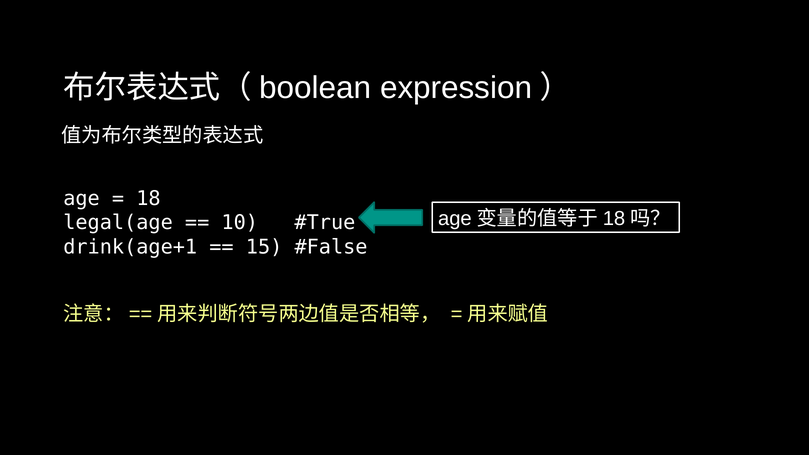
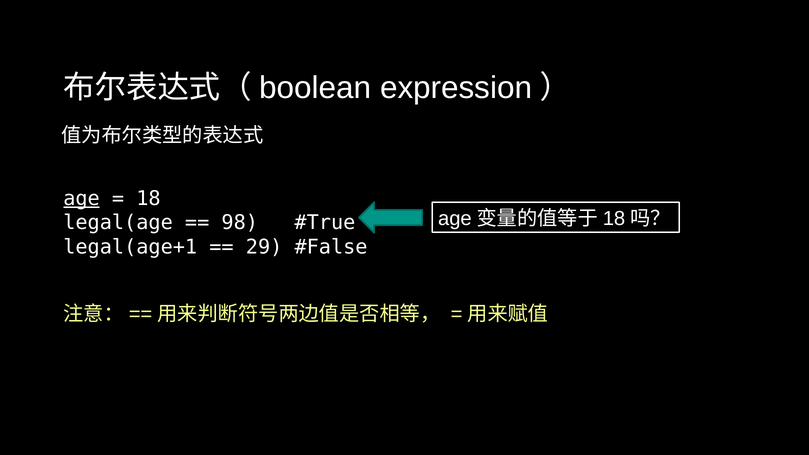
age underline: none -> present (81, 199)
10: 10 -> 98 (240, 223)
drink(age+1: drink(age+1 -> legal(age+1 (130, 247)
15: 15 -> 29 (264, 247)
